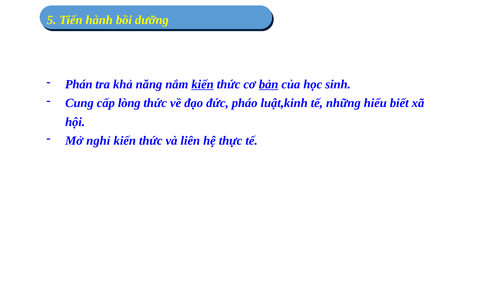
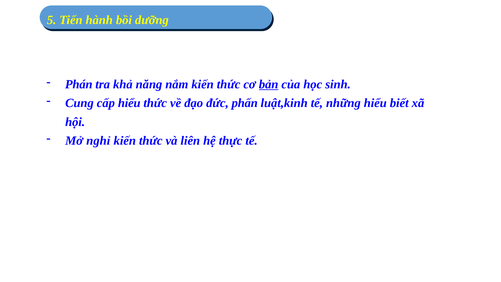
kiến underline: present -> none (203, 84)
cấp lòng: lòng -> hiểu (129, 103)
pháo: pháo -> phấn (245, 103)
